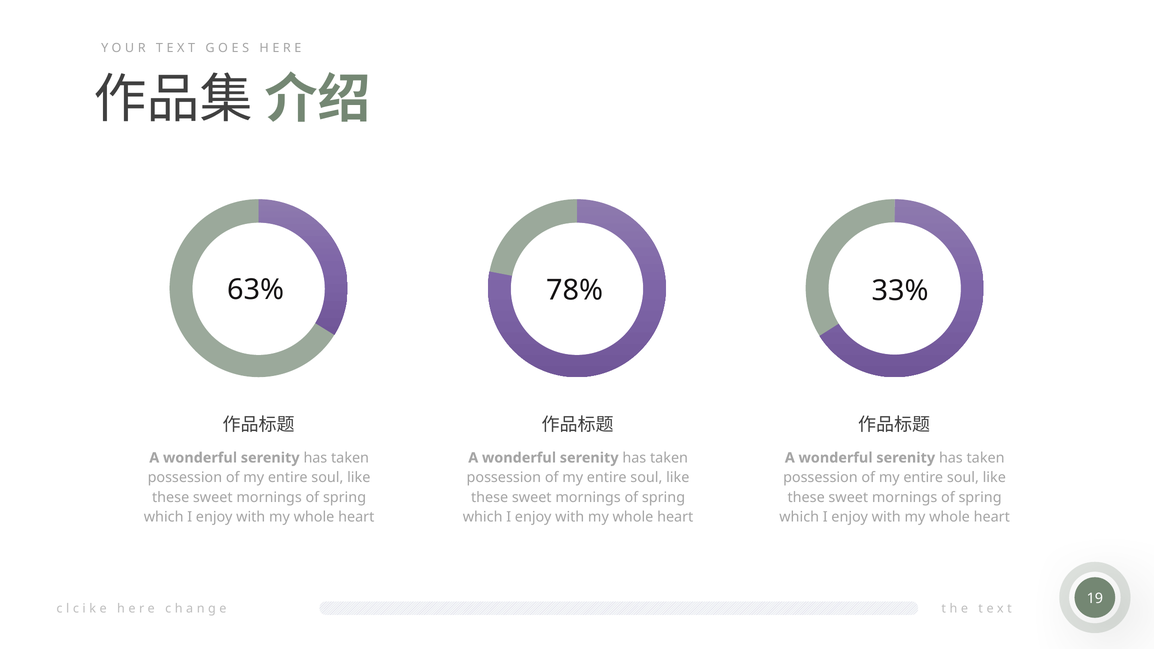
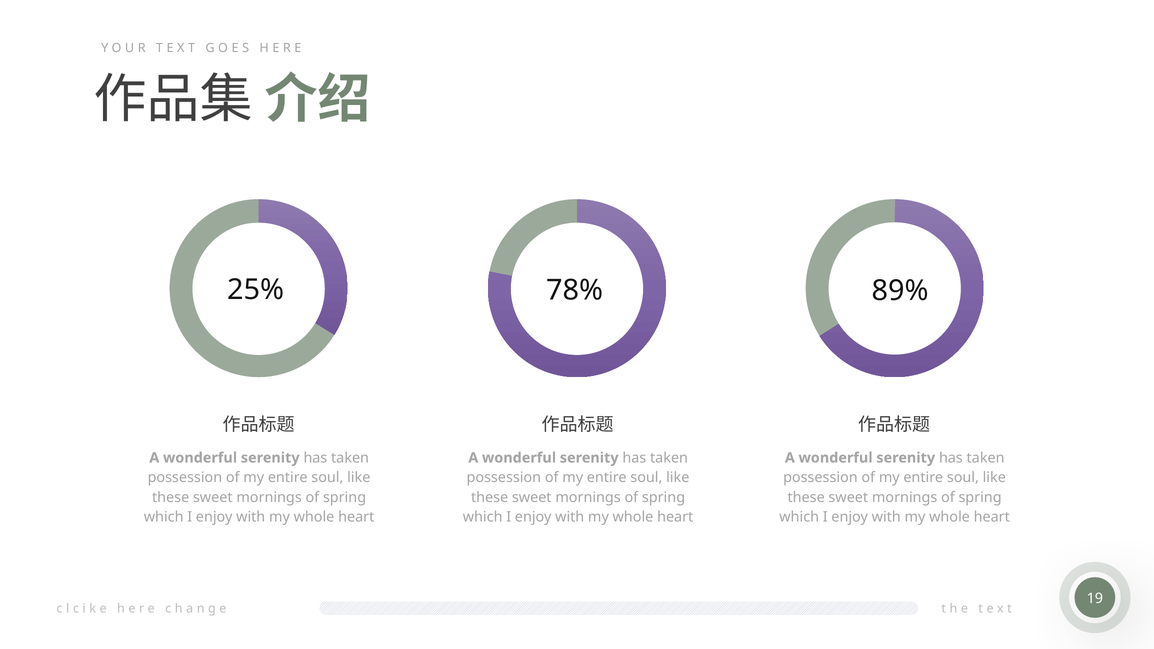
63%: 63% -> 25% (256, 290)
33%: 33% -> 89% (900, 291)
